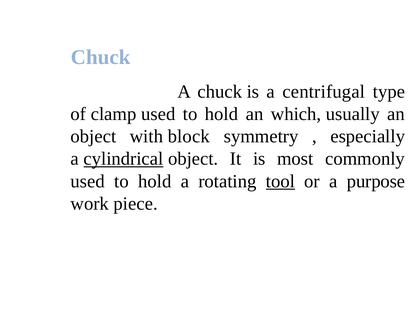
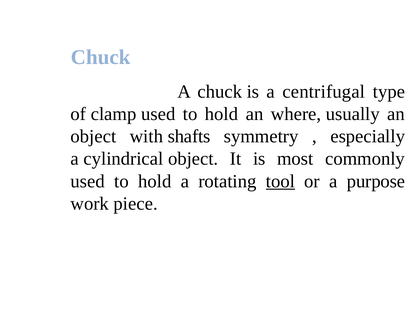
which: which -> where (296, 114)
block: block -> shafts (189, 136)
cylindrical underline: present -> none (123, 159)
